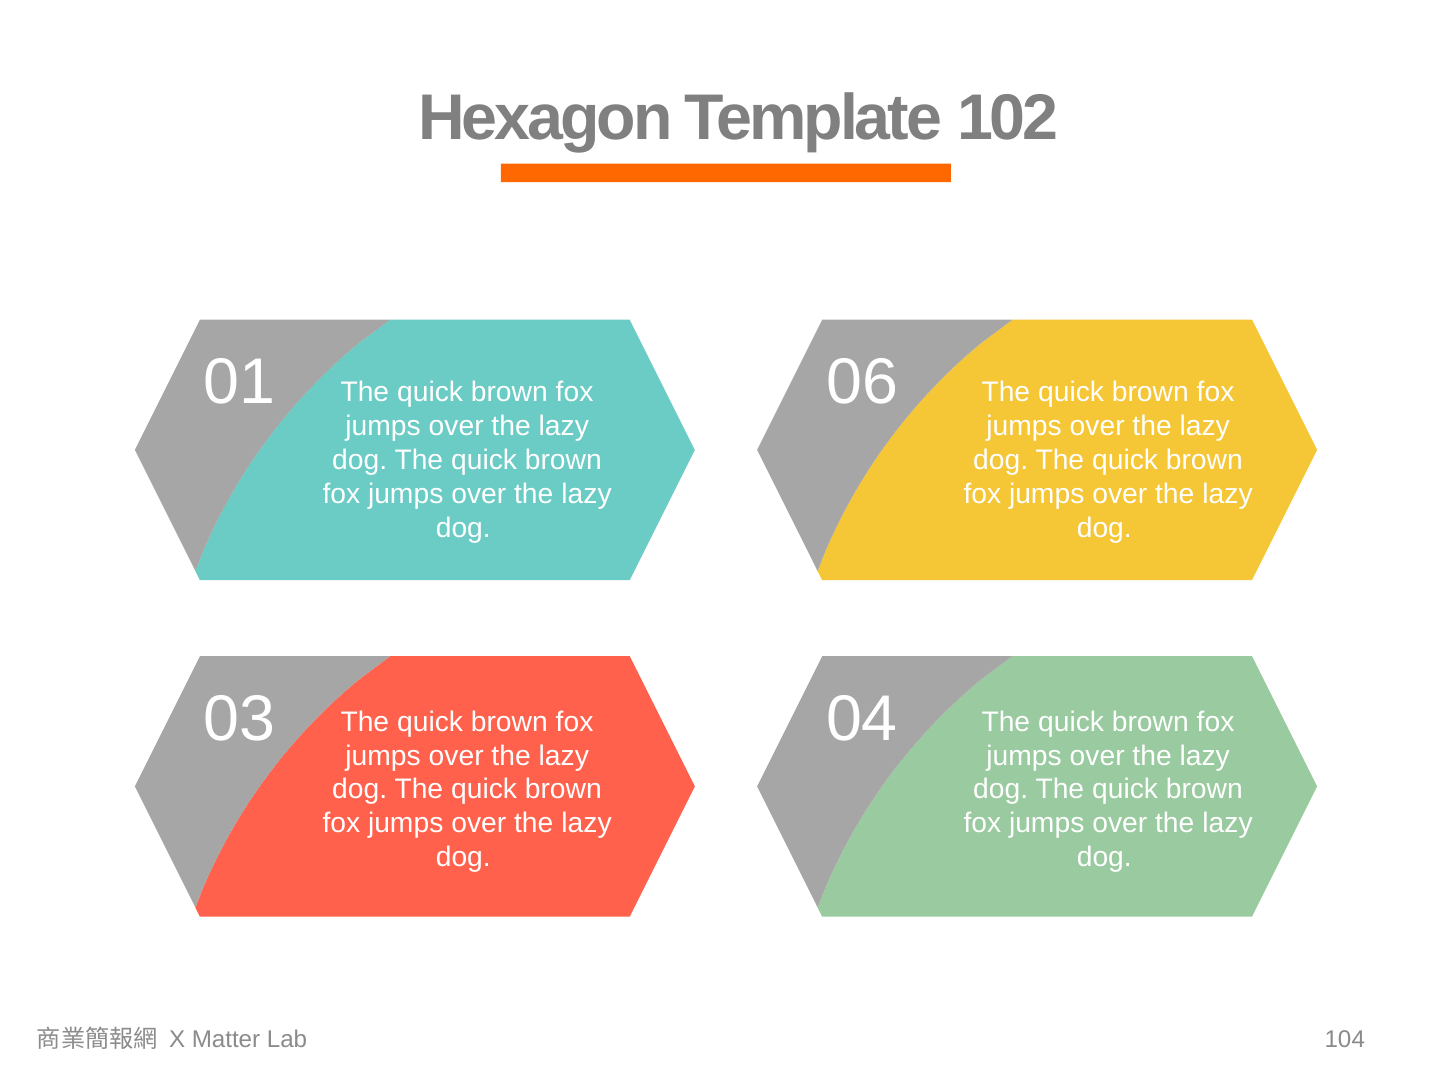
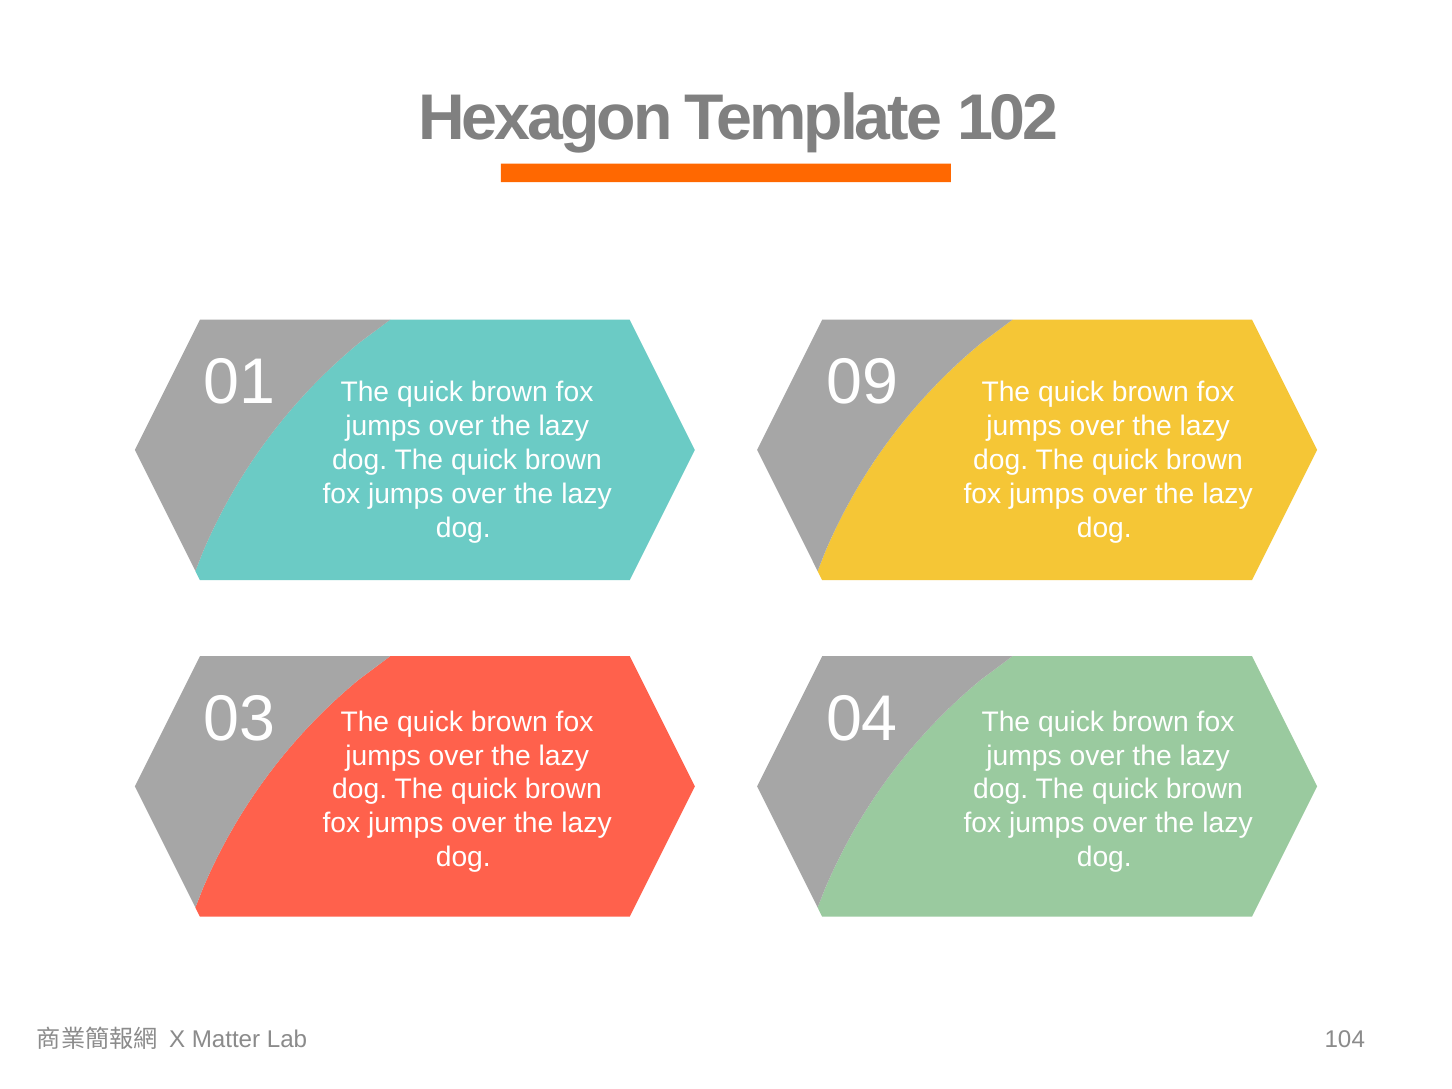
06: 06 -> 09 (862, 383)
